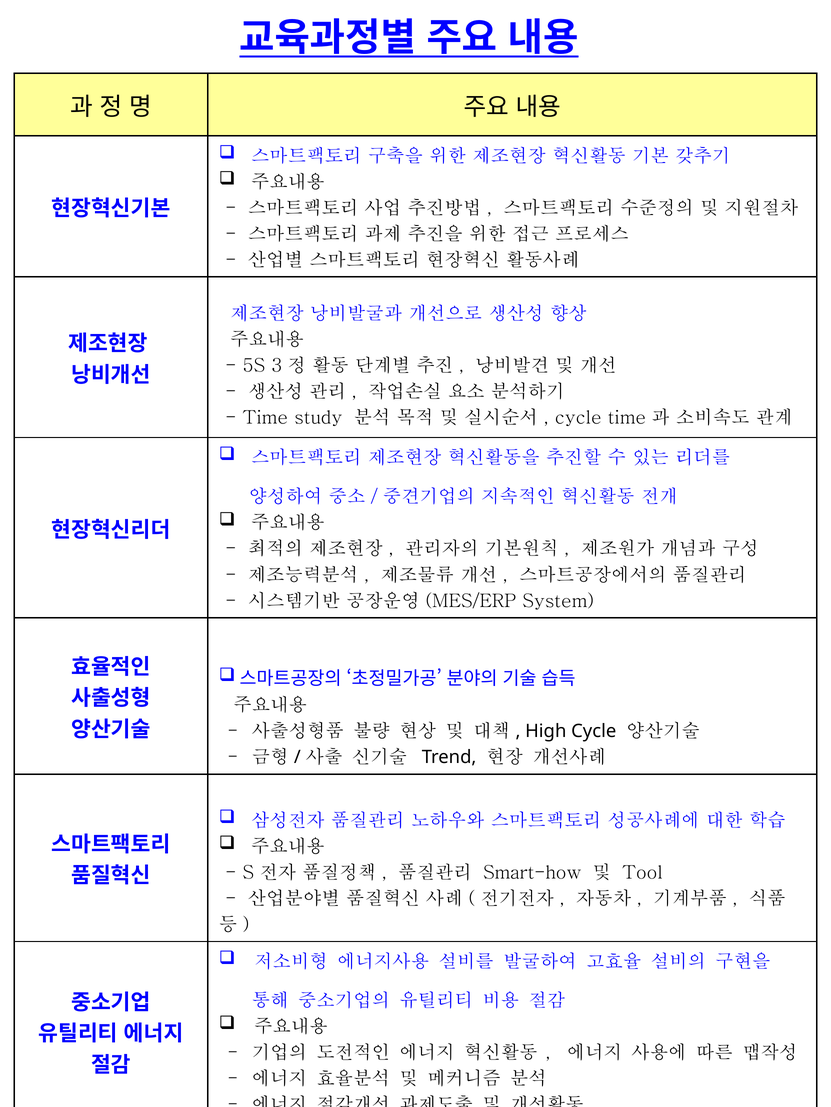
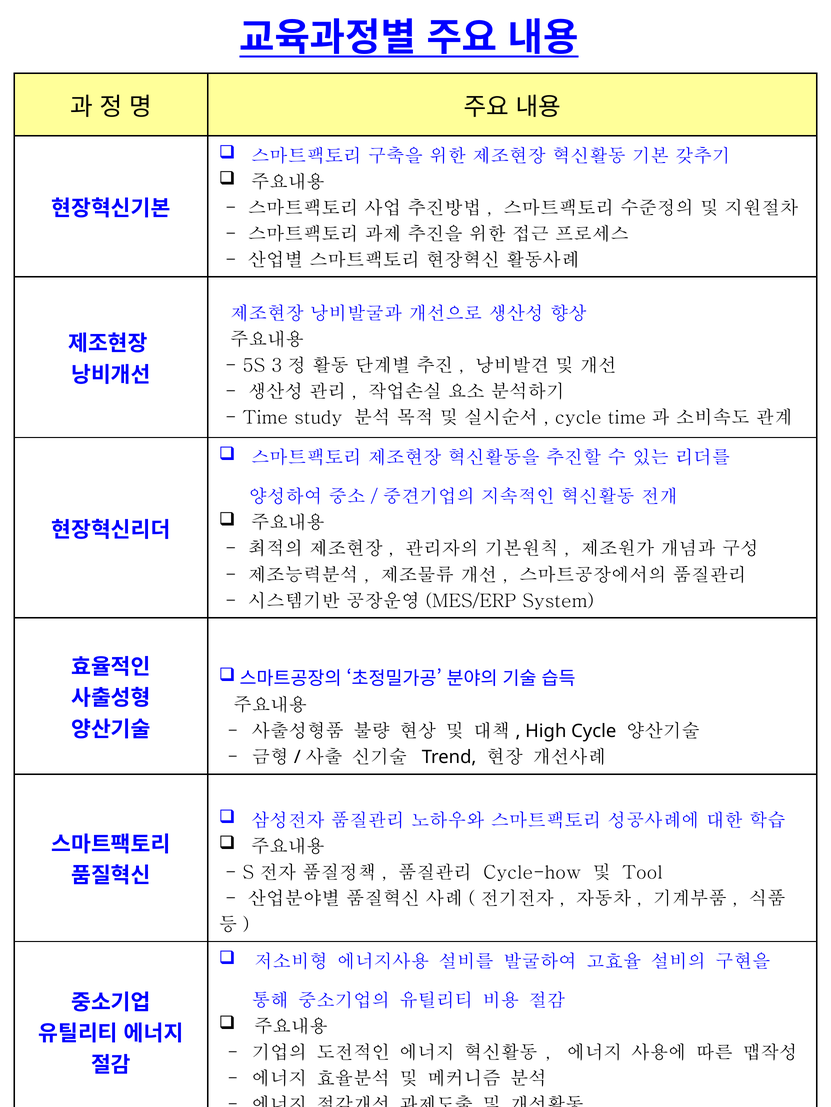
Smart-how: Smart-how -> Cycle-how (532, 873)
